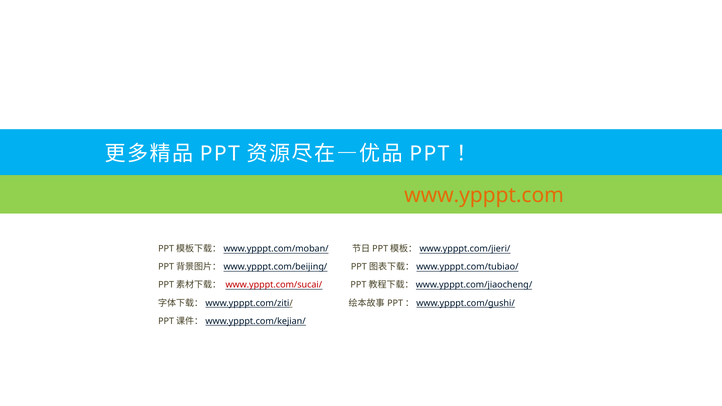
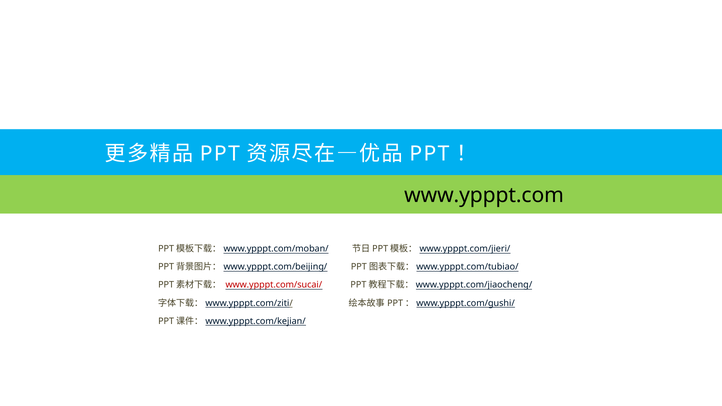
www.ypppt.com colour: orange -> black (484, 196)
